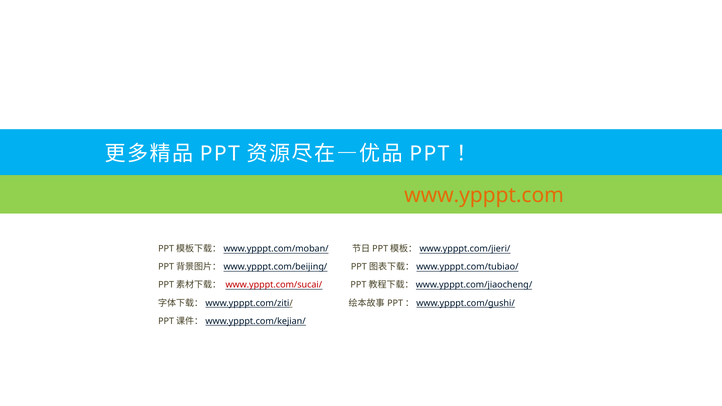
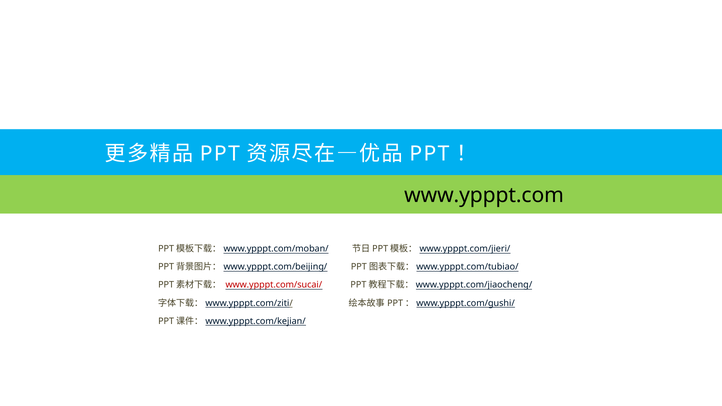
www.ypppt.com colour: orange -> black (484, 196)
